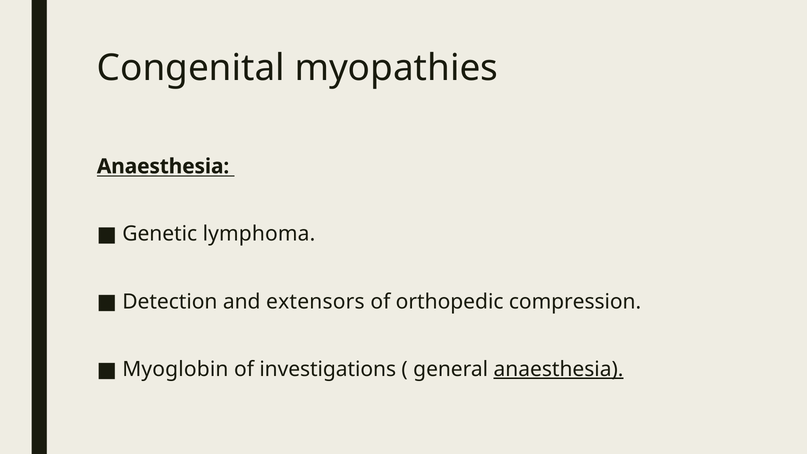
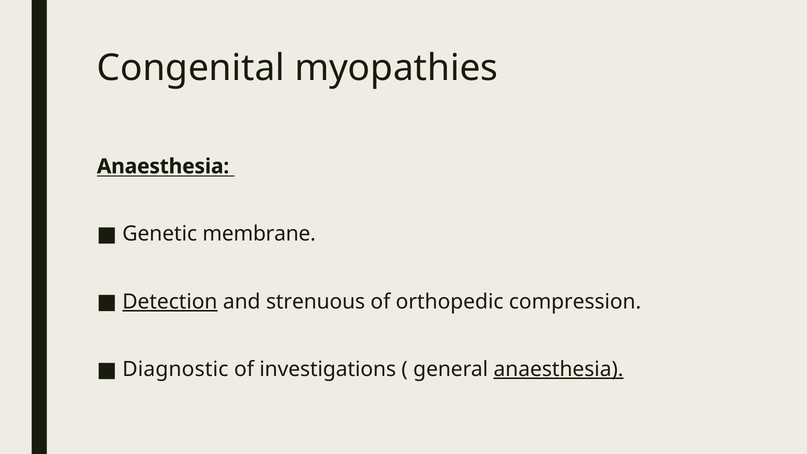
lymphoma: lymphoma -> membrane (259, 234)
Detection underline: none -> present (170, 302)
extensors: extensors -> strenuous (316, 302)
Myoglobin: Myoglobin -> Diagnostic (175, 369)
